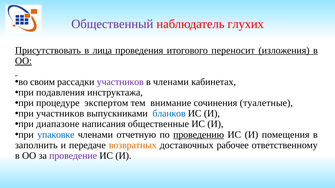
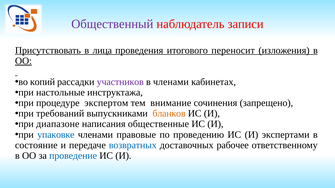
глухих: глухих -> записи (246, 24)
своим: своим -> копий (43, 82)
подавления: подавления -> настольные (60, 93)
туалетные: туалетные -> запрещено (266, 103)
при участников: участников -> требований (60, 114)
бланков colour: blue -> orange (169, 114)
отчетную: отчетную -> правовые (136, 135)
проведению underline: present -> none (199, 135)
помещения: помещения -> экспертами (286, 135)
заполнить: заполнить -> состояние (36, 145)
возвратных colour: orange -> blue (133, 145)
проведение colour: purple -> blue (73, 156)
